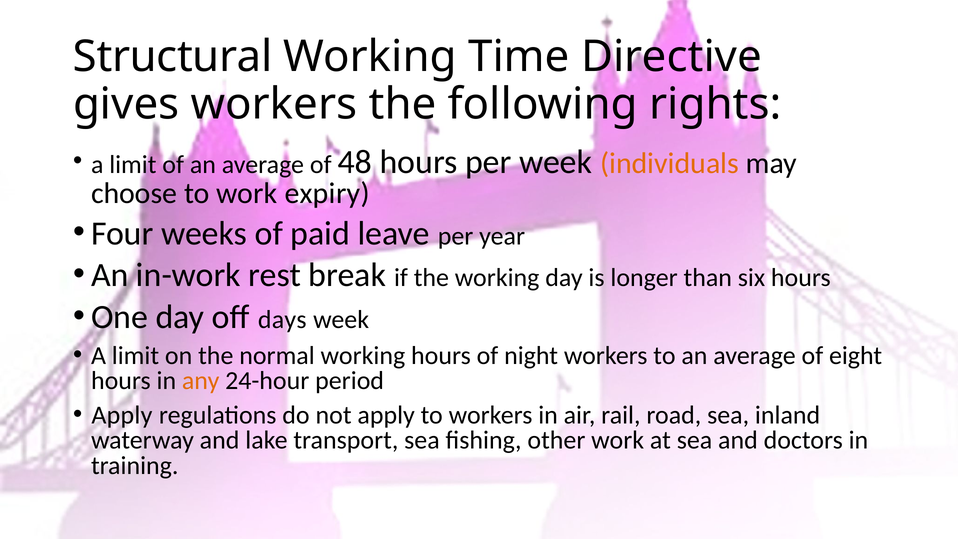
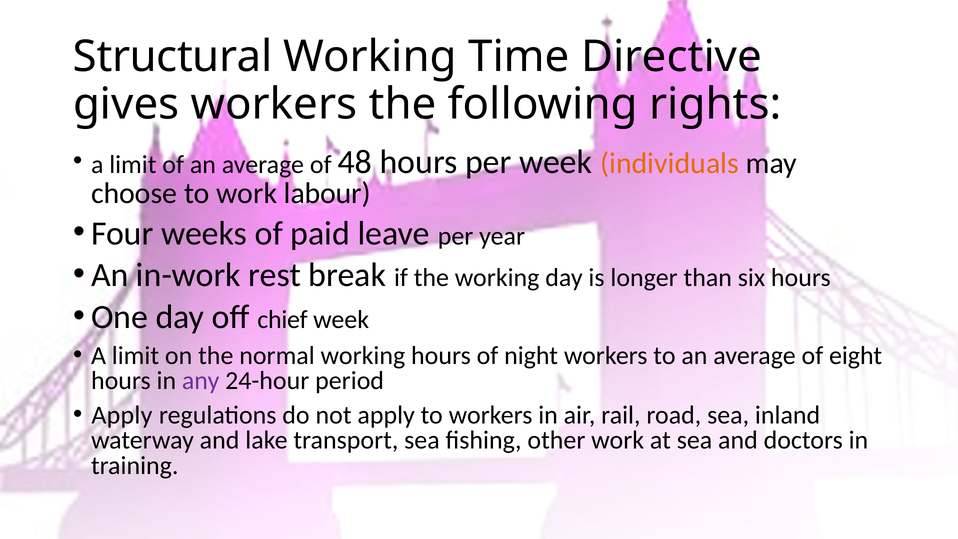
expiry: expiry -> labour (327, 193)
days: days -> chief (282, 320)
any colour: orange -> purple (201, 381)
